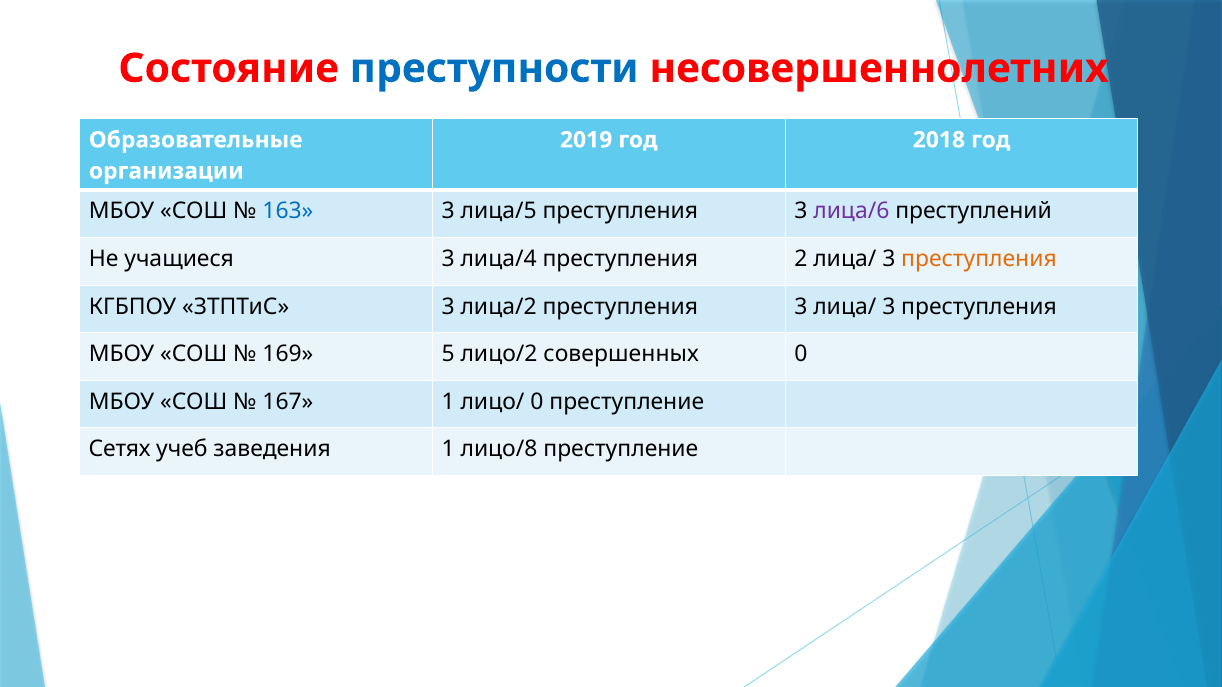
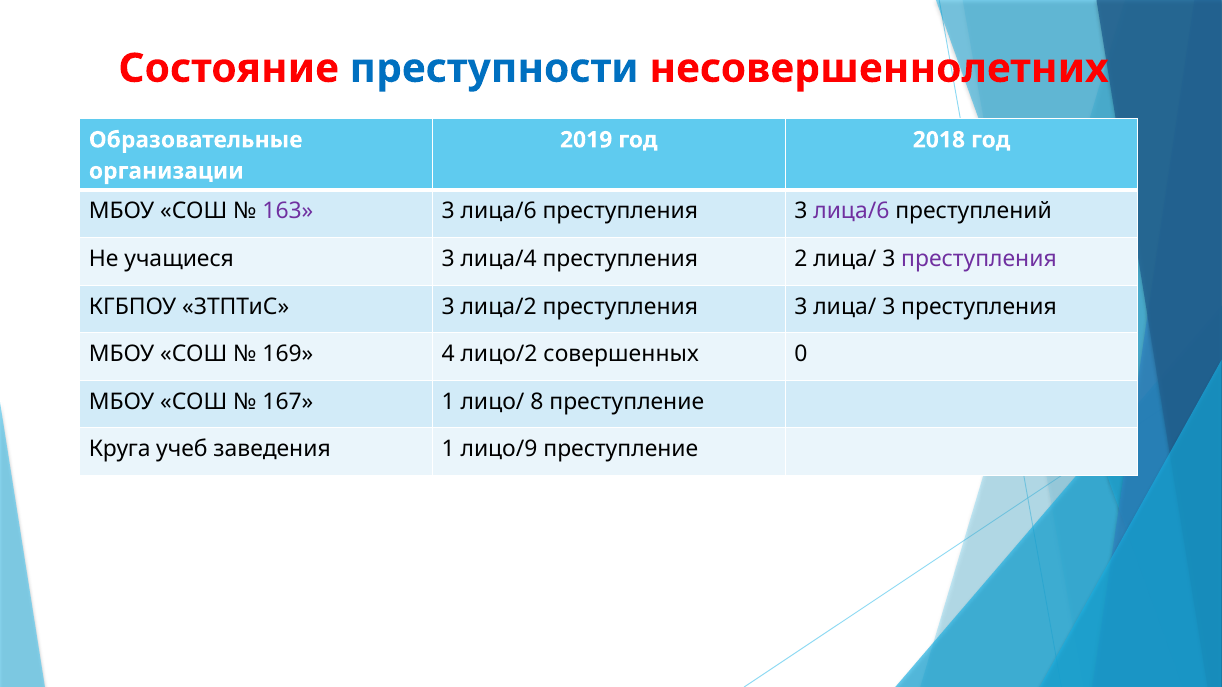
163 colour: blue -> purple (288, 212)
лица/5: лица/5 -> лица/6 (499, 212)
преступления colour: orange -> purple (979, 259)
5: 5 -> 4 (448, 354)
лицо/ 0: 0 -> 8 (537, 402)
Сетях: Сетях -> Круга (120, 449)
лицо/8: лицо/8 -> лицо/9 (499, 449)
